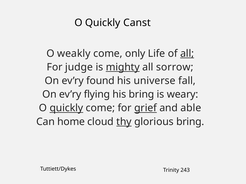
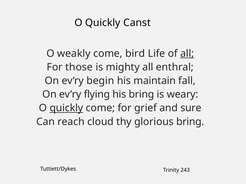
only: only -> bird (135, 54)
judge: judge -> those (79, 67)
mighty underline: present -> none (123, 67)
sorrow: sorrow -> enthral (175, 67)
found: found -> begin (100, 81)
universe: universe -> maintain (155, 81)
grief underline: present -> none (146, 108)
able: able -> sure (191, 108)
home: home -> reach (71, 122)
thy underline: present -> none (124, 122)
